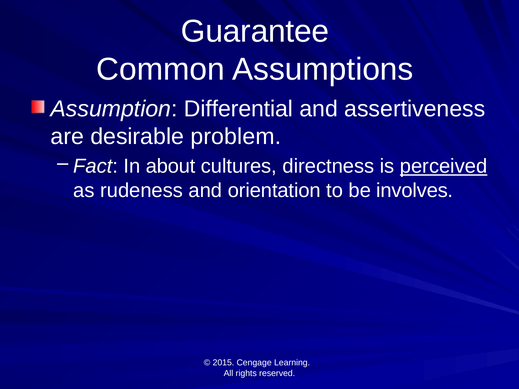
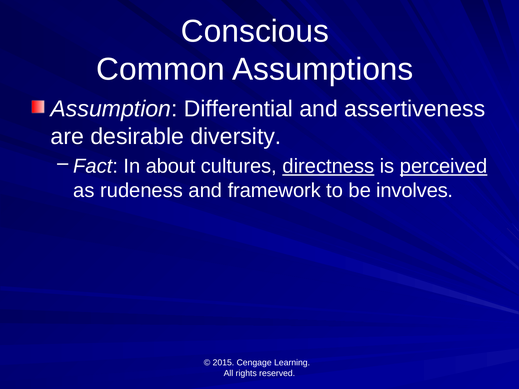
Guarantee: Guarantee -> Conscious (255, 31)
problem: problem -> diversity (236, 137)
directness underline: none -> present (328, 166)
orientation: orientation -> framework (274, 191)
